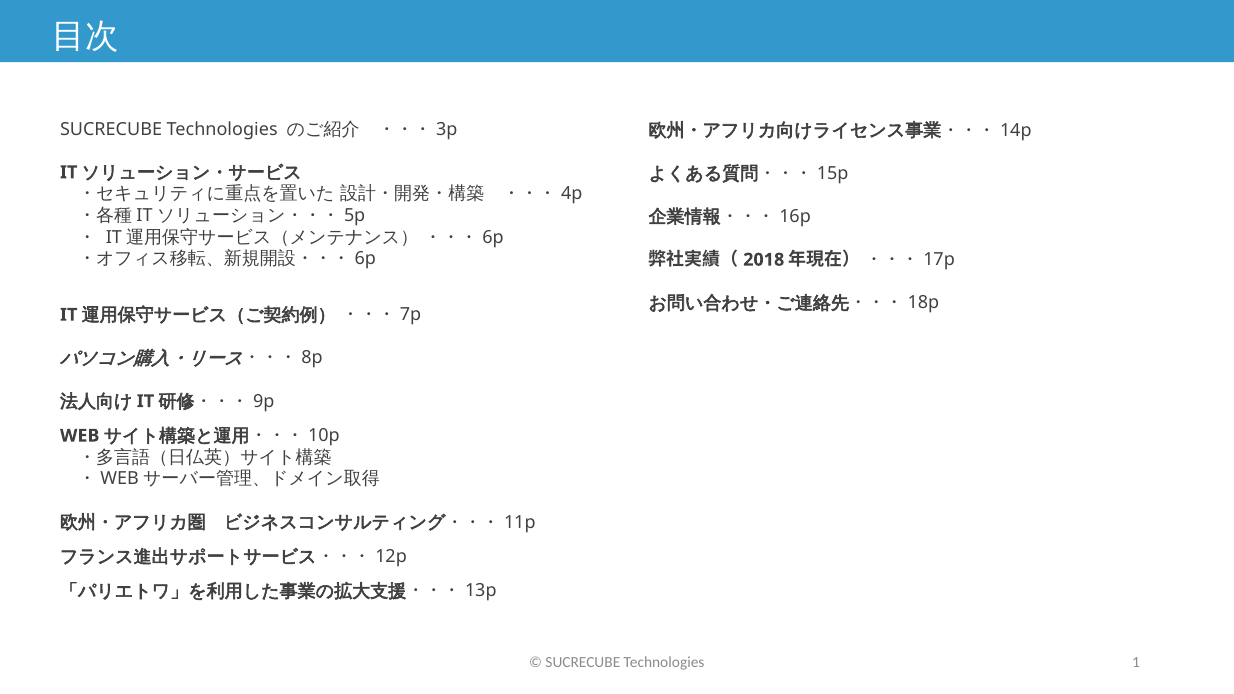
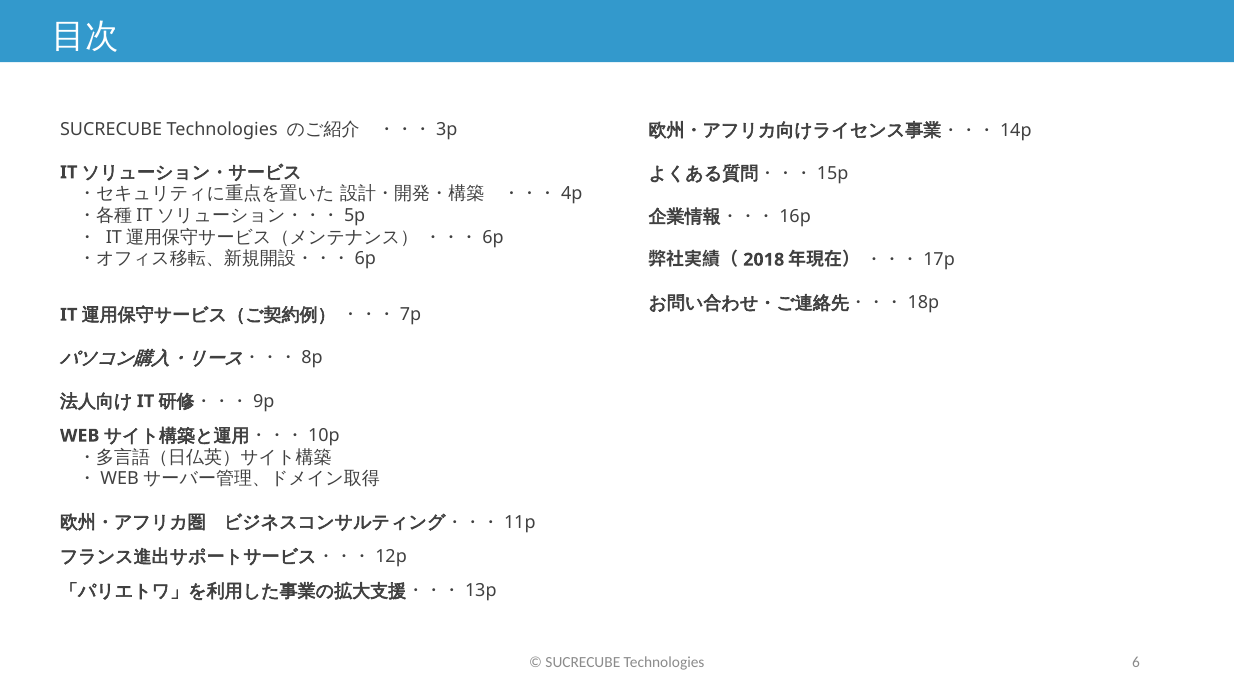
1: 1 -> 6 (1136, 663)
